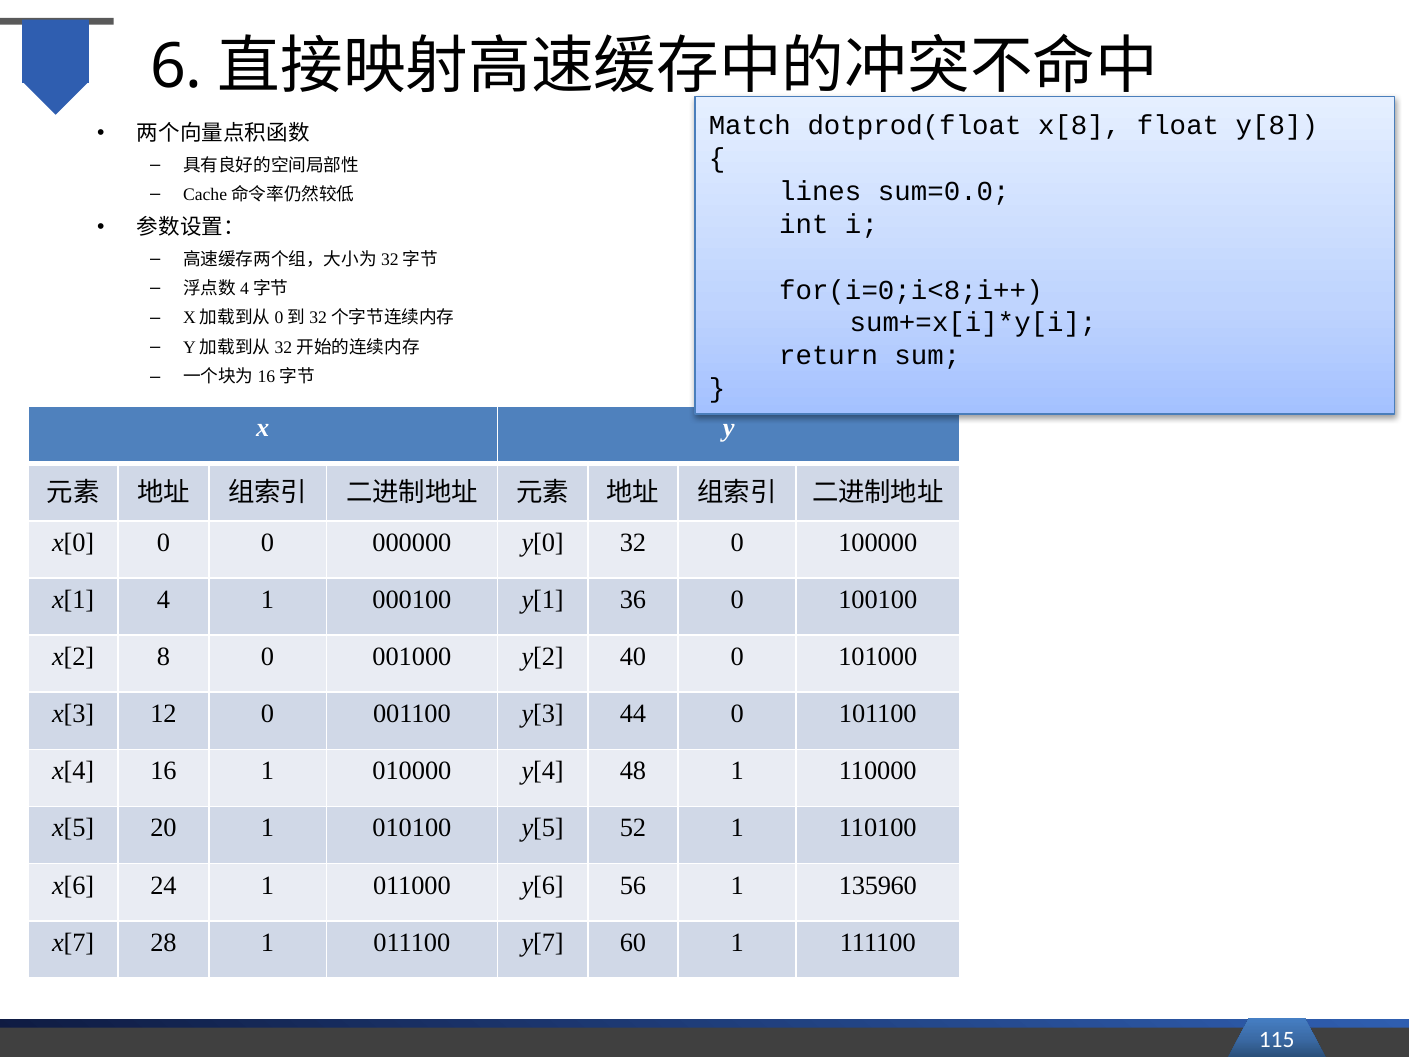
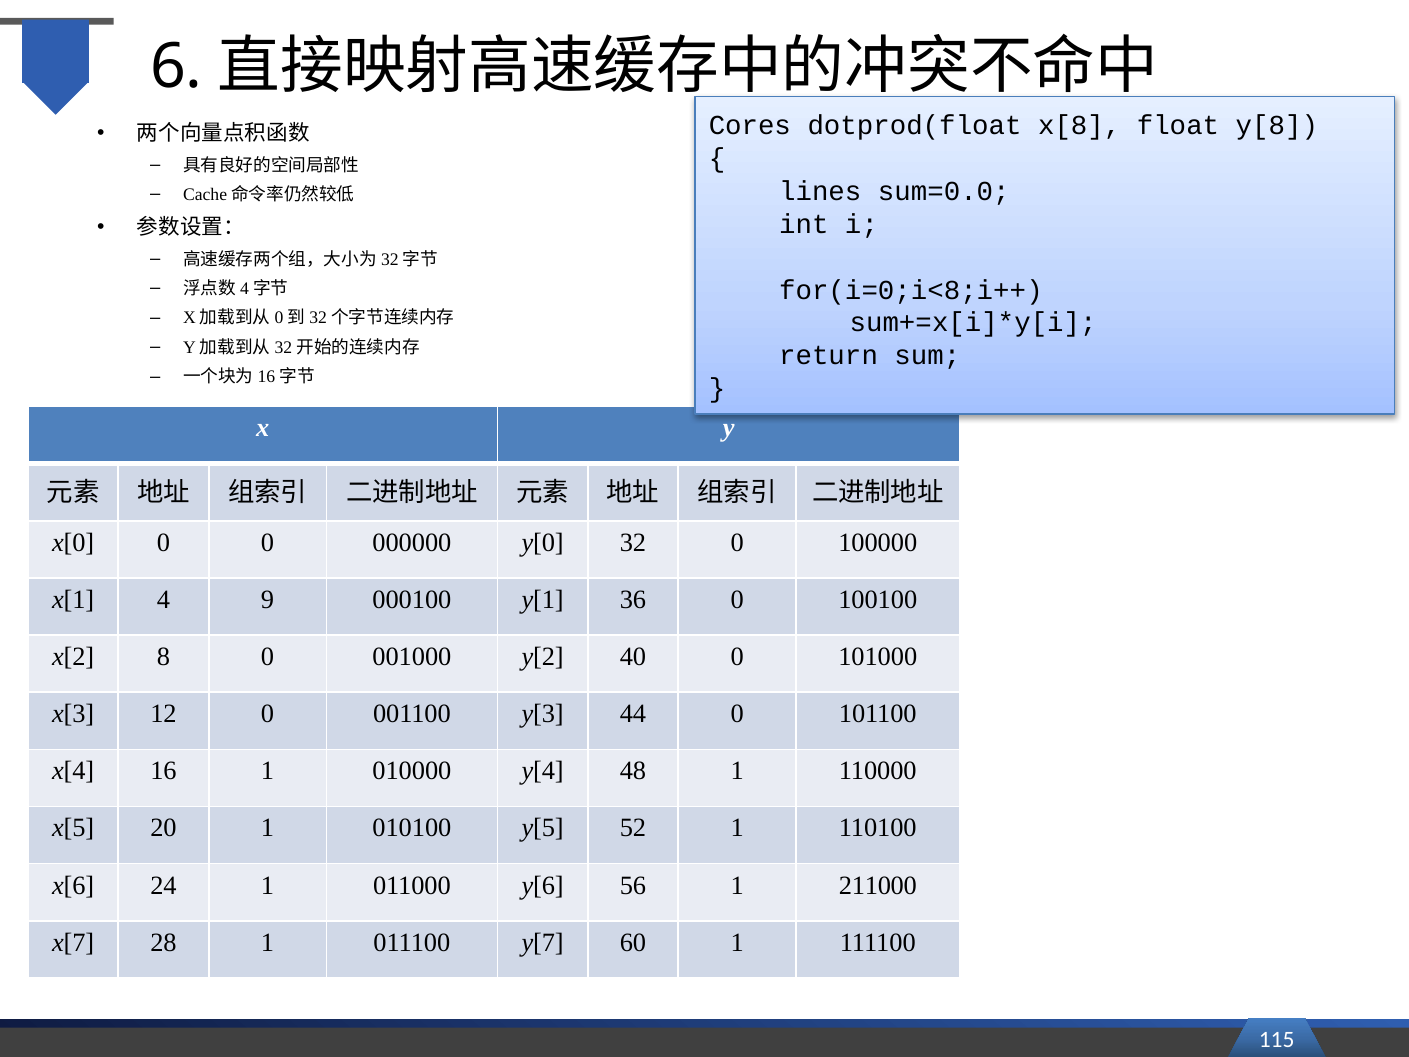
Match: Match -> Cores (750, 125)
4 1: 1 -> 9 (268, 600)
135960: 135960 -> 211000 (878, 885)
